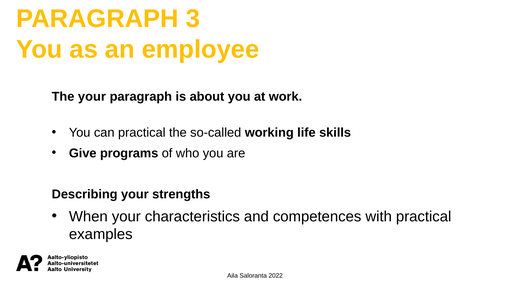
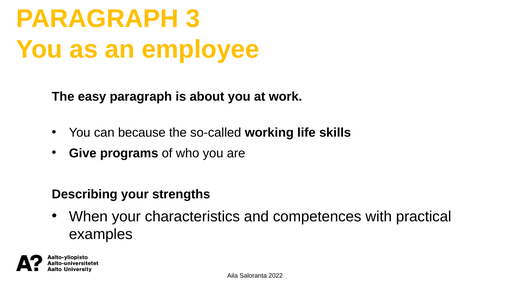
The your: your -> easy (92, 97)
can practical: practical -> because (142, 132)
